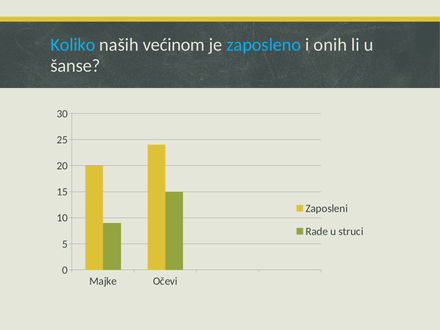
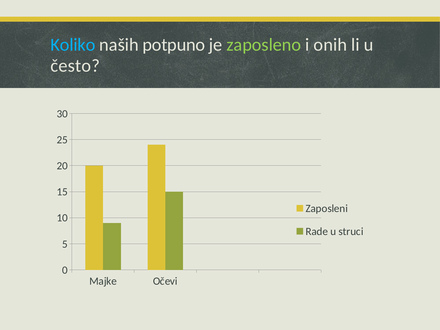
većinom: većinom -> potpuno (174, 45)
zaposleno colour: light blue -> light green (264, 45)
šanse: šanse -> često (75, 66)
